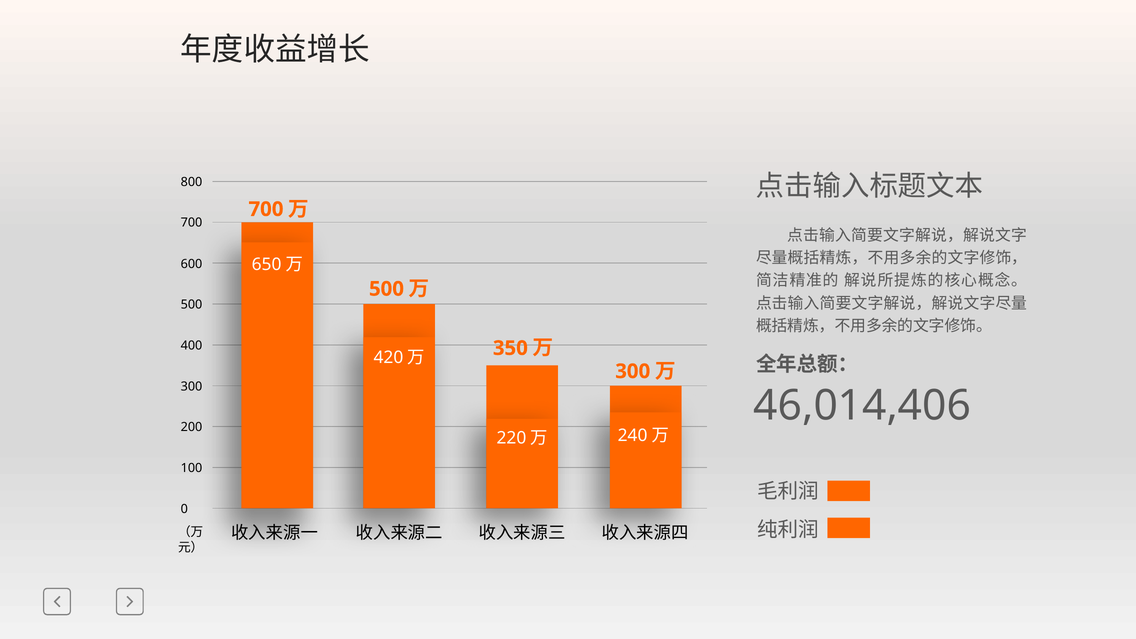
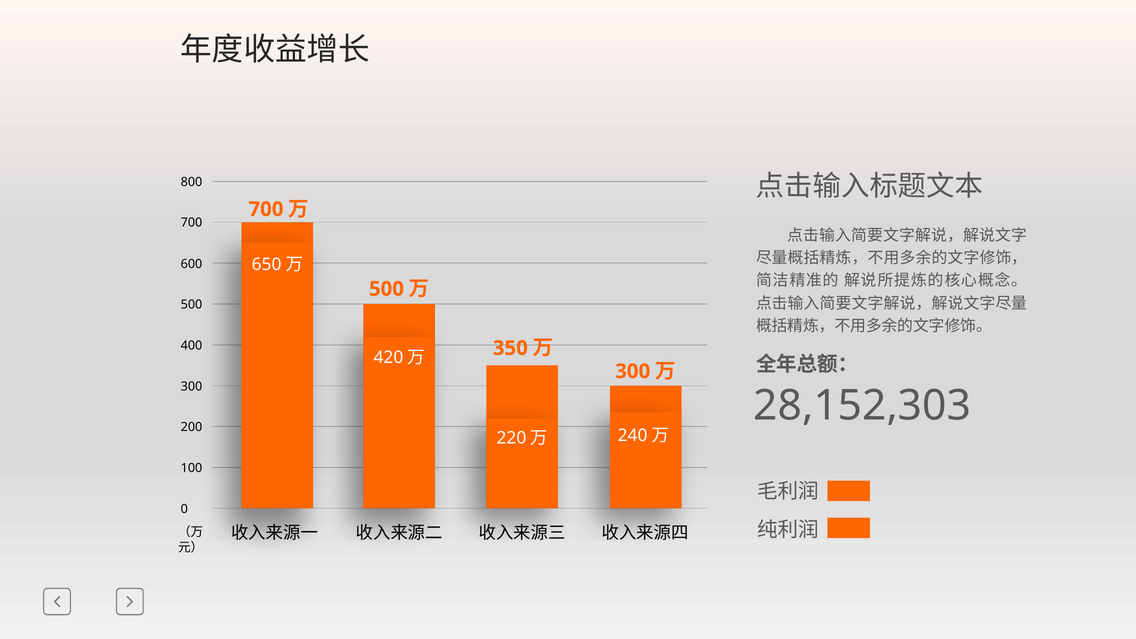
46,014,406: 46,014,406 -> 28,152,303 (862, 406)
